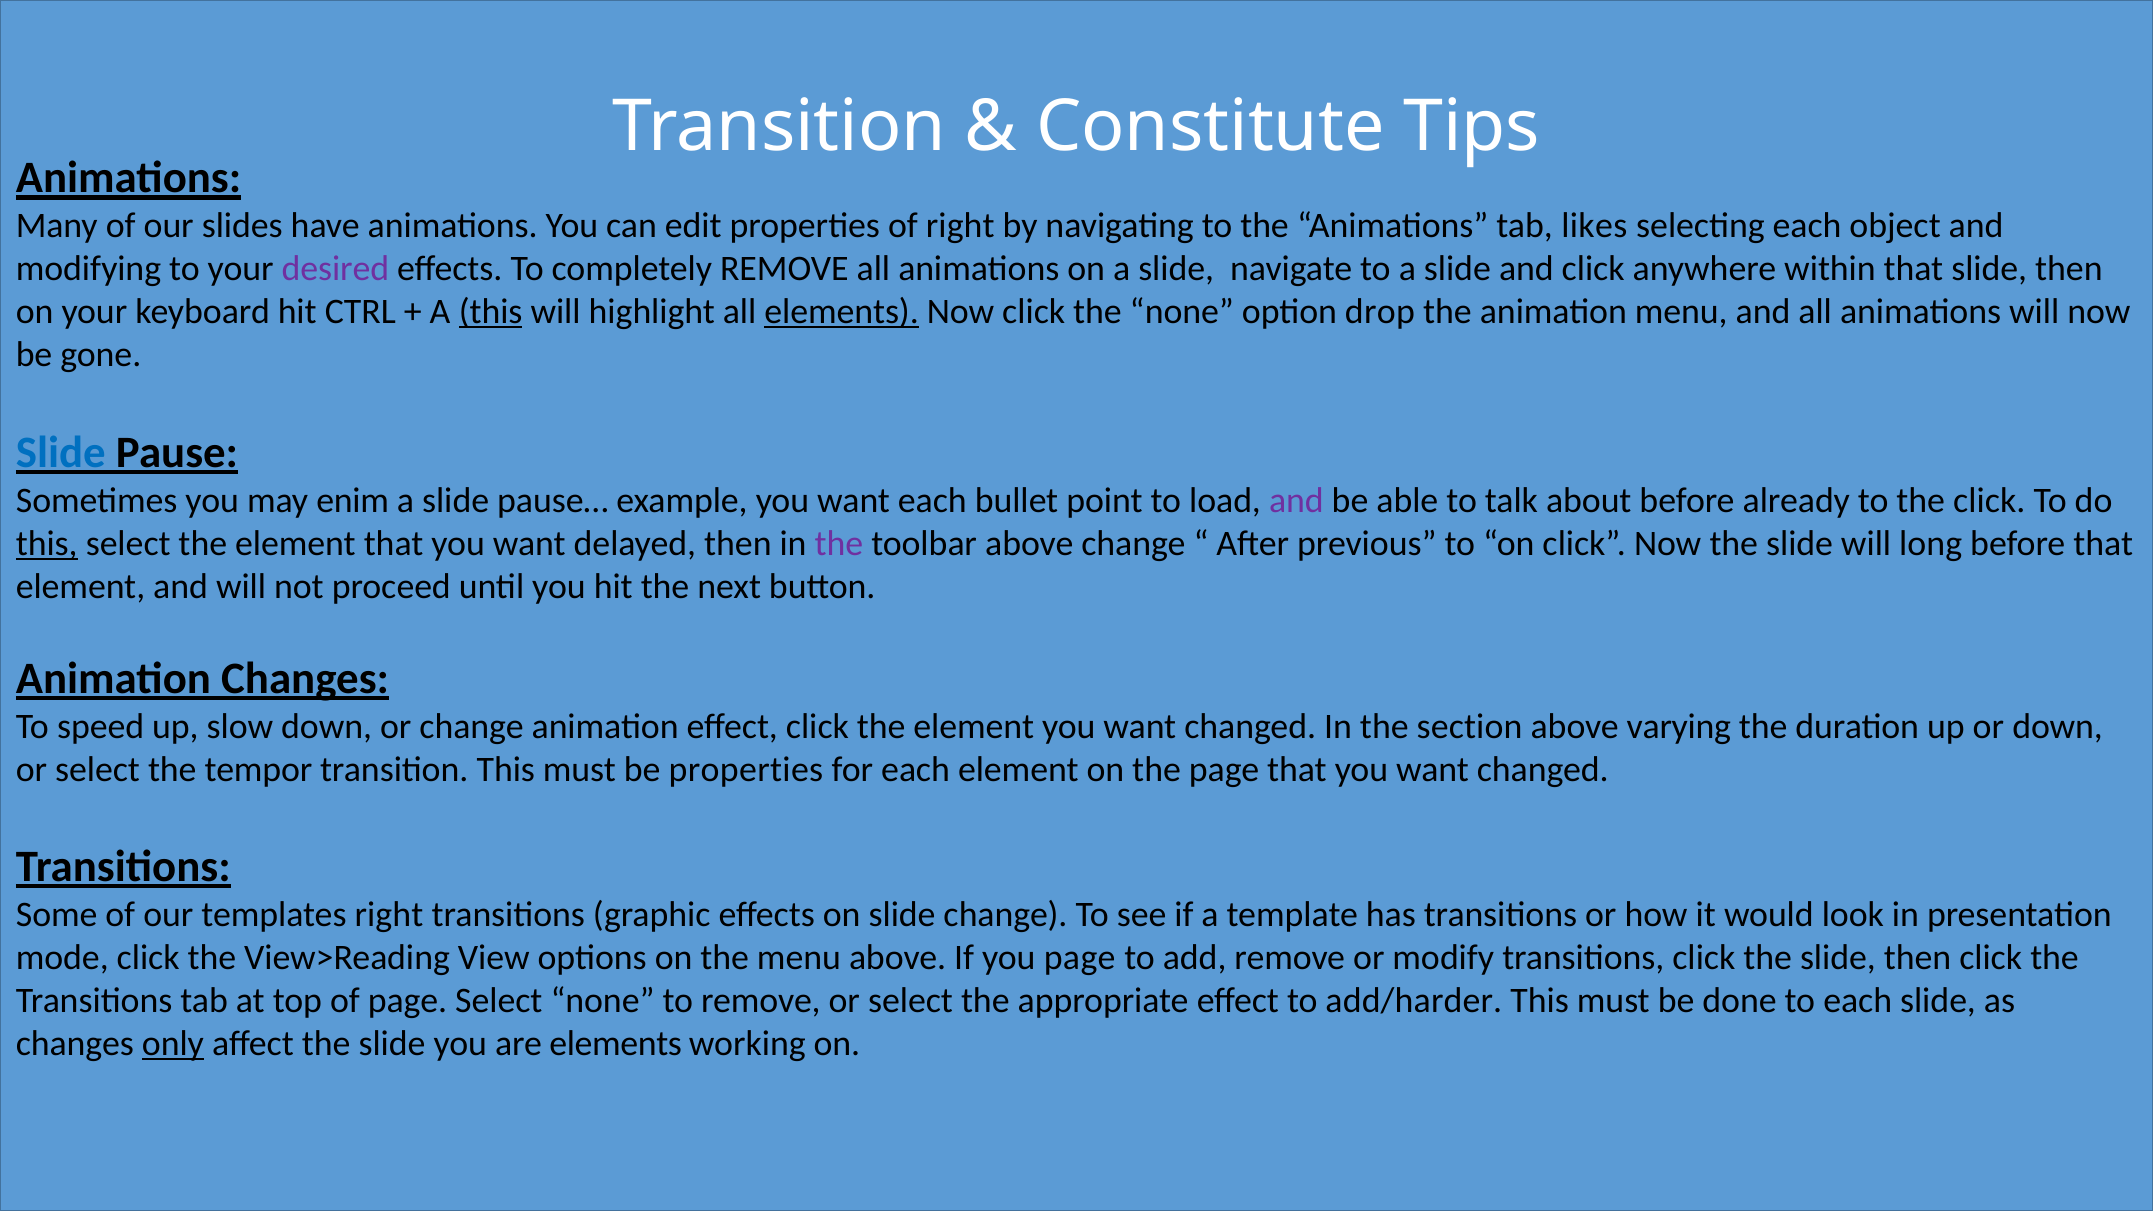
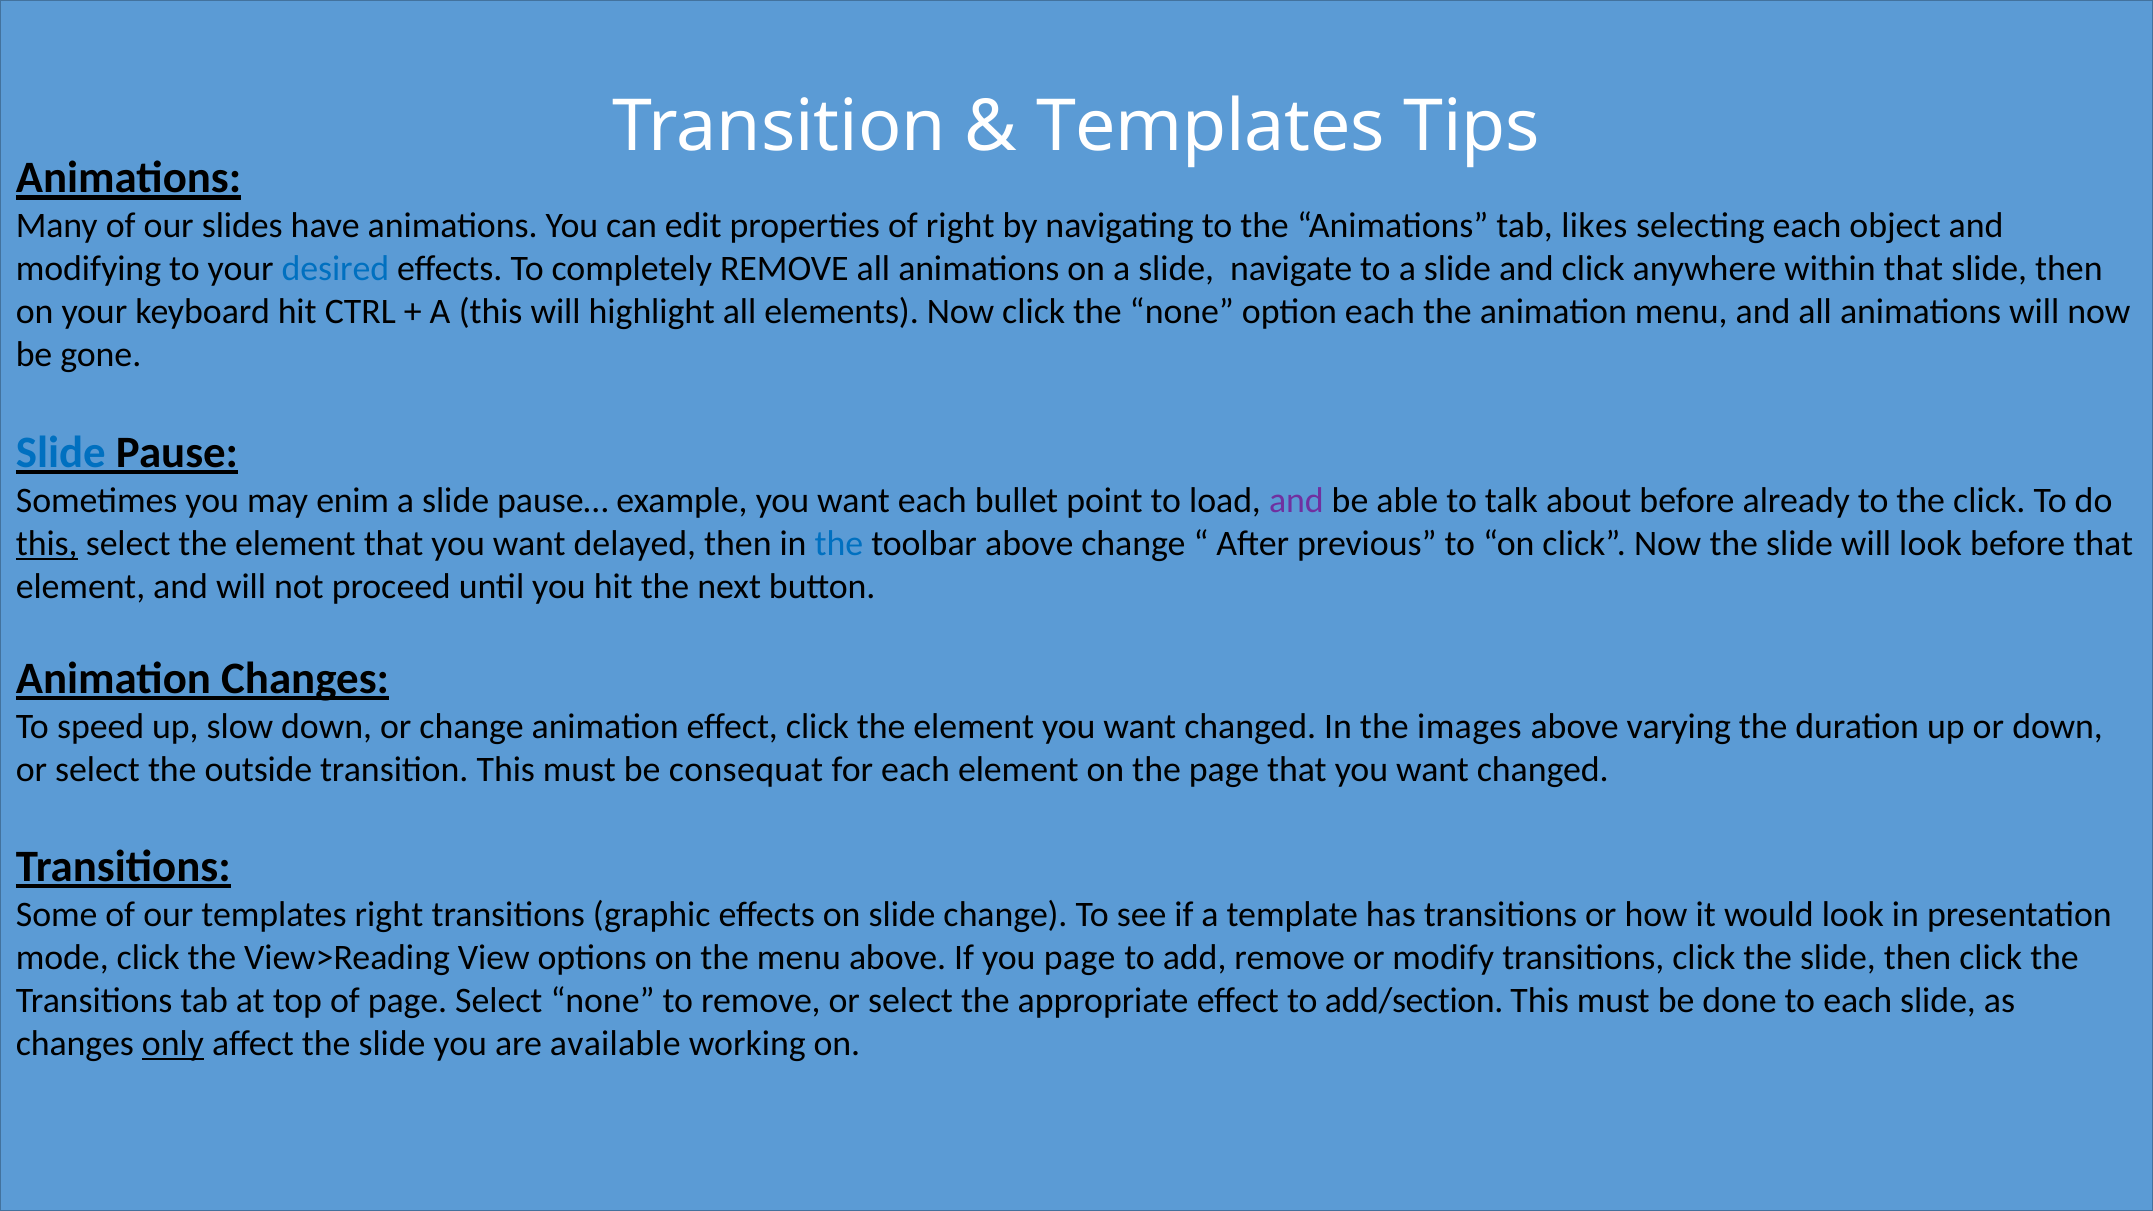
Constitute: Constitute -> Templates (1211, 127)
desired colour: purple -> blue (335, 269)
this underline: present -> none (491, 312)
elements underline: present -> none (842, 312)
option drop: drop -> each (1380, 312)
the colour: purple -> blue (839, 543)
will long: long -> look (1931, 543)
section: section -> images (1469, 726)
tempor: tempor -> outside (258, 769)
be properties: properties -> consequat (746, 769)
add/harder: add/harder -> add/section (1414, 1001)
are elements: elements -> available (615, 1044)
